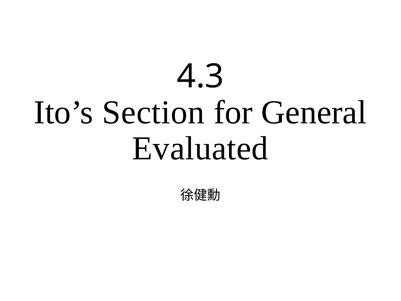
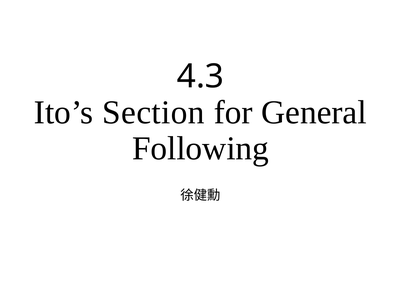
Evaluated: Evaluated -> Following (201, 149)
